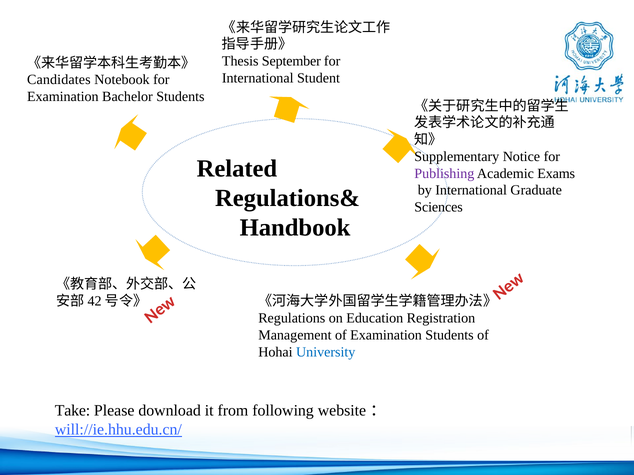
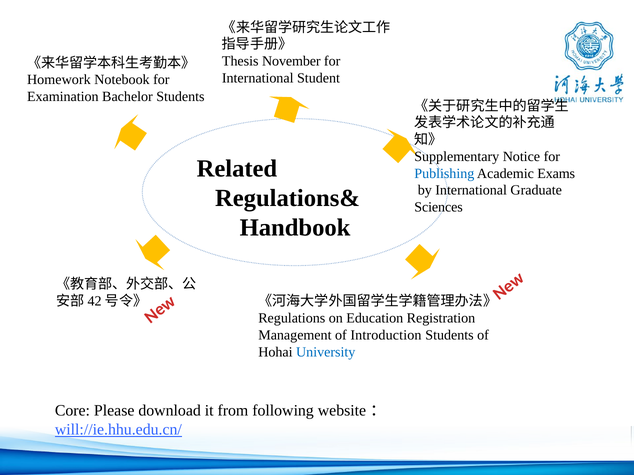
September: September -> November (291, 61)
Candidates: Candidates -> Homework (59, 80)
Publishing colour: purple -> blue (444, 174)
of Examination: Examination -> Introduction (386, 335)
Take: Take -> Core (72, 411)
